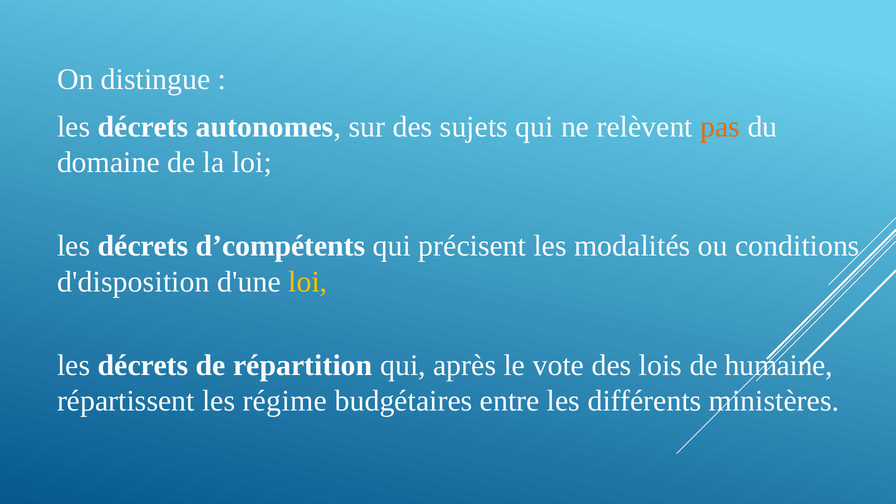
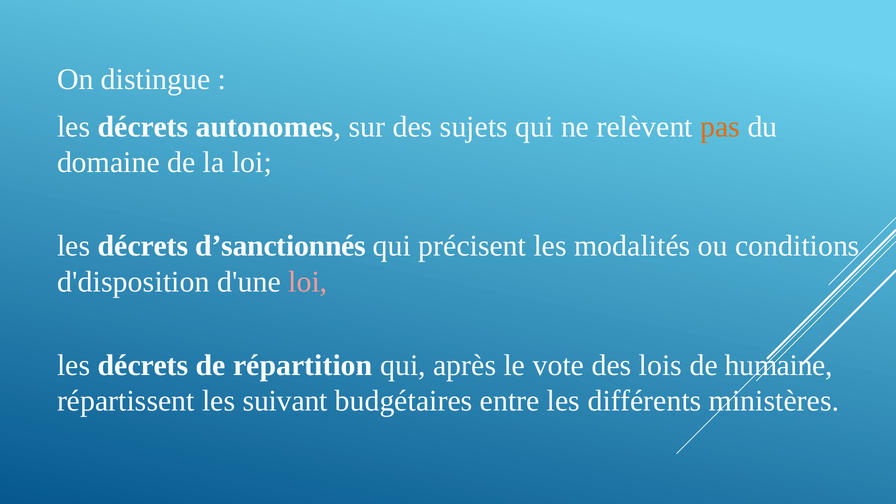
d’compétents: d’compétents -> d’sanctionnés (281, 246)
loi colour: yellow -> pink (308, 282)
régime: régime -> suivant (285, 401)
